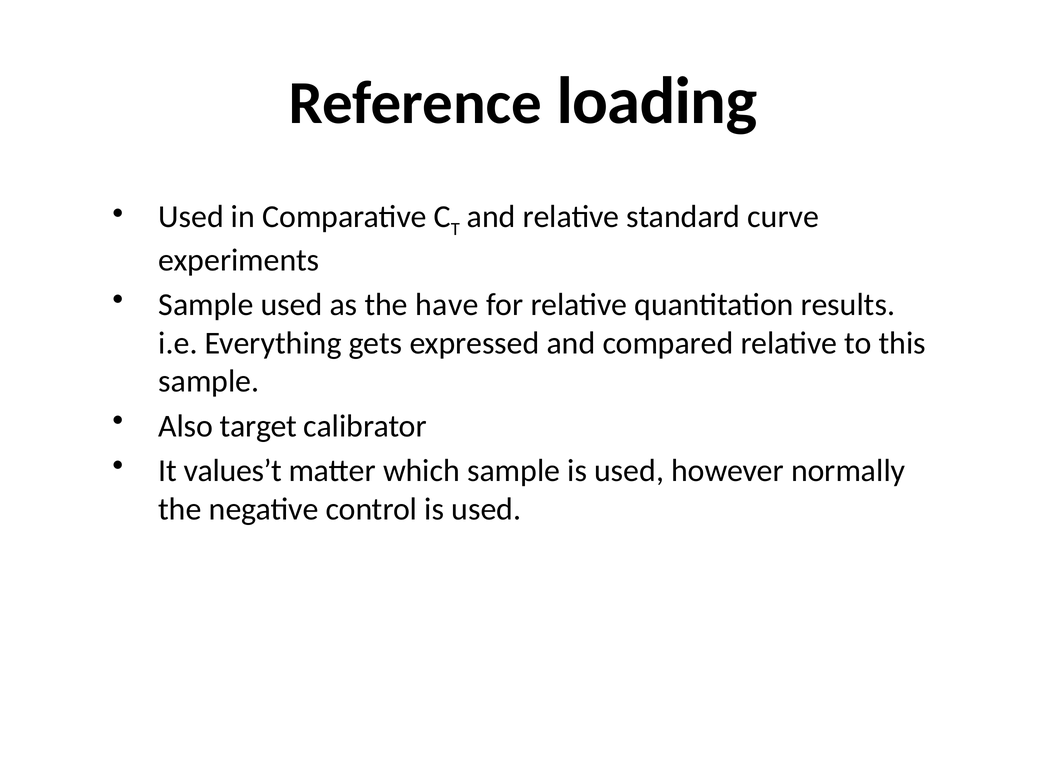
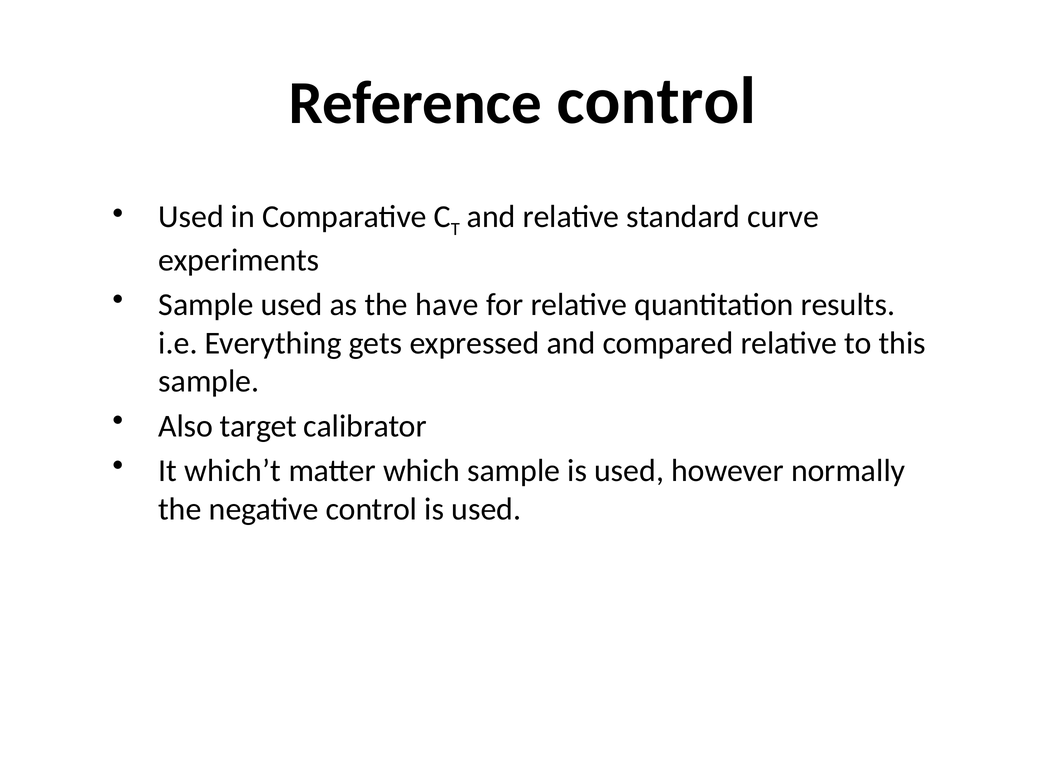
Reference loading: loading -> control (656, 101)
values’t: values’t -> which’t (233, 471)
